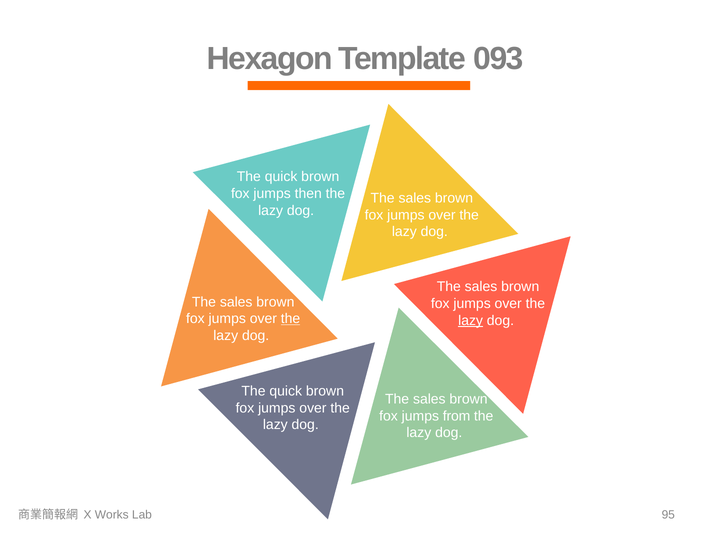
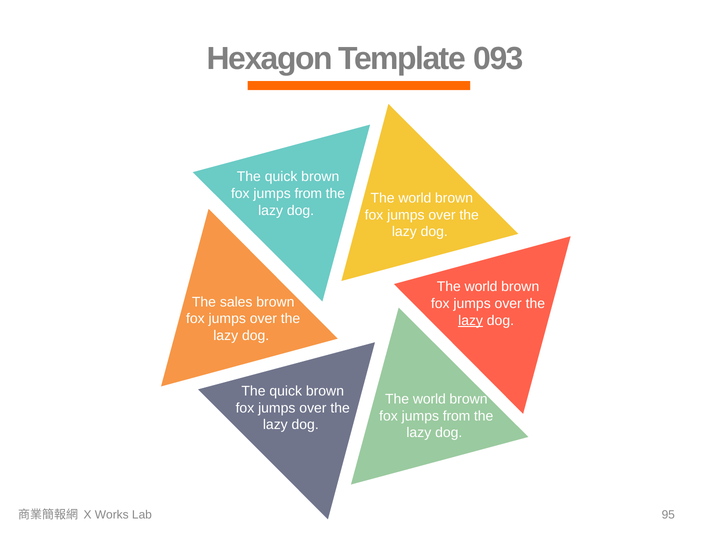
then: then -> from (308, 193)
sales: sales -> world (415, 198)
sales: sales -> world (481, 287)
the underline: present -> none (291, 318)
sales: sales -> world (429, 399)
